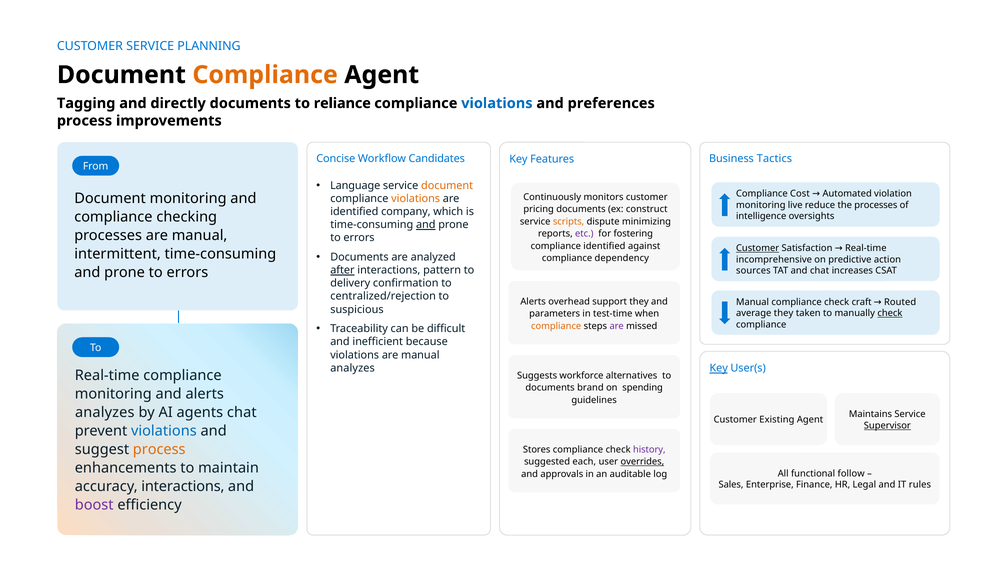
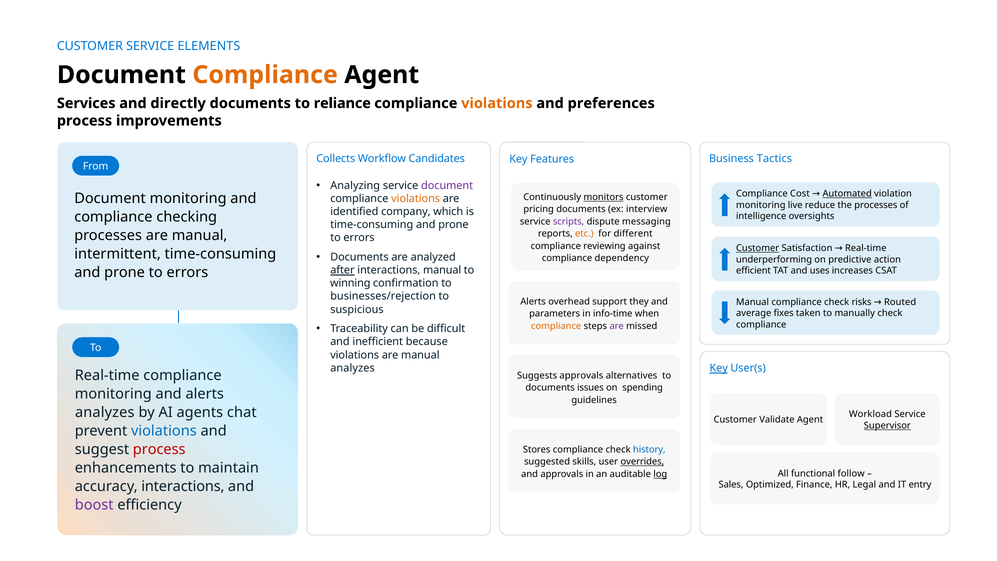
PLANNING: PLANNING -> ELEMENTS (209, 46)
Tagging: Tagging -> Services (86, 103)
violations colour: blue -> orange (497, 103)
Concise: Concise -> Collects (336, 159)
Language: Language -> Analyzing (355, 185)
document colour: orange -> purple (447, 185)
Automated underline: none -> present (847, 194)
monitors underline: none -> present (604, 197)
construct: construct -> interview (647, 209)
scripts colour: orange -> purple (569, 221)
minimizing: minimizing -> messaging (646, 221)
and underline: present -> none (426, 225)
etc colour: purple -> orange (584, 234)
fostering: fostering -> different (633, 234)
compliance identified: identified -> reviewing (604, 246)
incomprehensive: incomprehensive -> underperforming (774, 259)
interactions pattern: pattern -> manual (442, 270)
sources: sources -> efficient (753, 271)
and chat: chat -> uses (820, 271)
delivery: delivery -> winning (350, 283)
centralized/rejection: centralized/rejection -> businesses/rejection (383, 296)
craft: craft -> risks (862, 302)
average they: they -> fixes (784, 313)
check underline: present -> none (890, 313)
test-time: test-time -> info-time (613, 314)
Suggests workforce: workforce -> approvals (581, 375)
brand: brand -> issues (590, 388)
Maintains: Maintains -> Workload (870, 414)
Existing: Existing -> Validate (777, 420)
process colour: orange -> red (159, 449)
history colour: purple -> blue (649, 449)
each: each -> skills (584, 462)
log underline: none -> present (660, 474)
Enterprise: Enterprise -> Optimized (770, 485)
rules: rules -> entry (920, 485)
